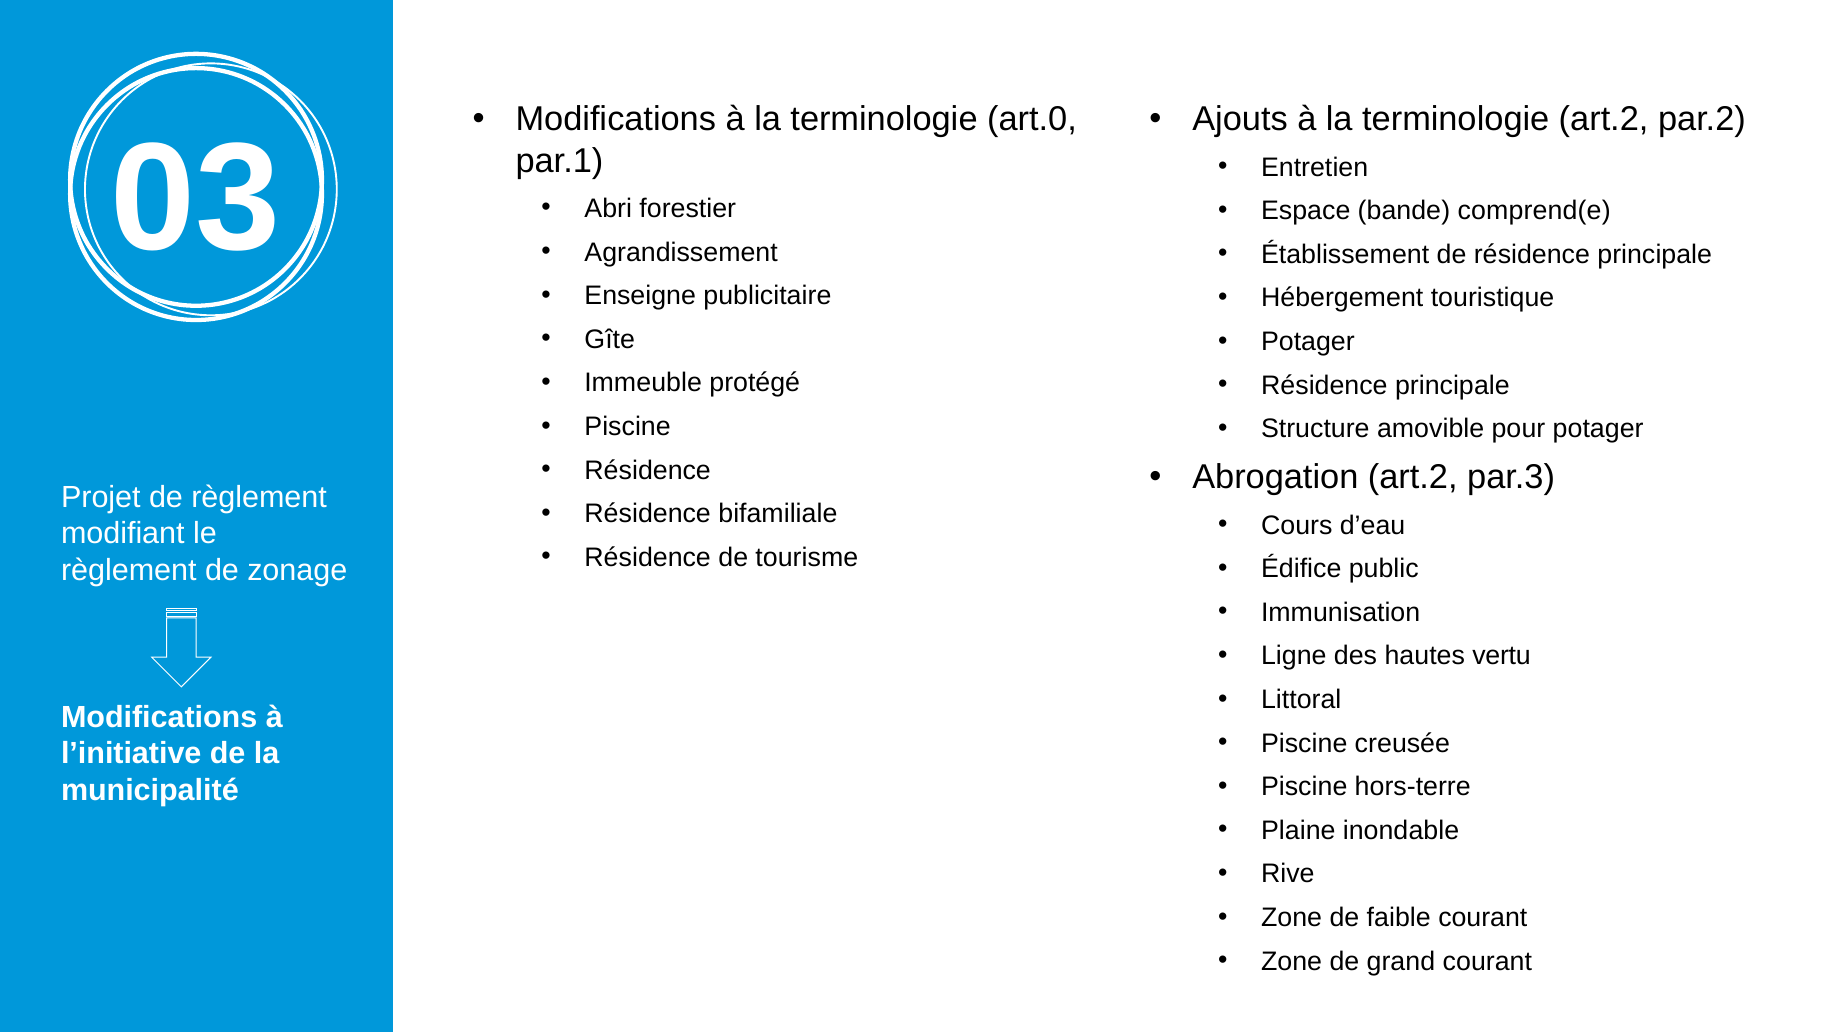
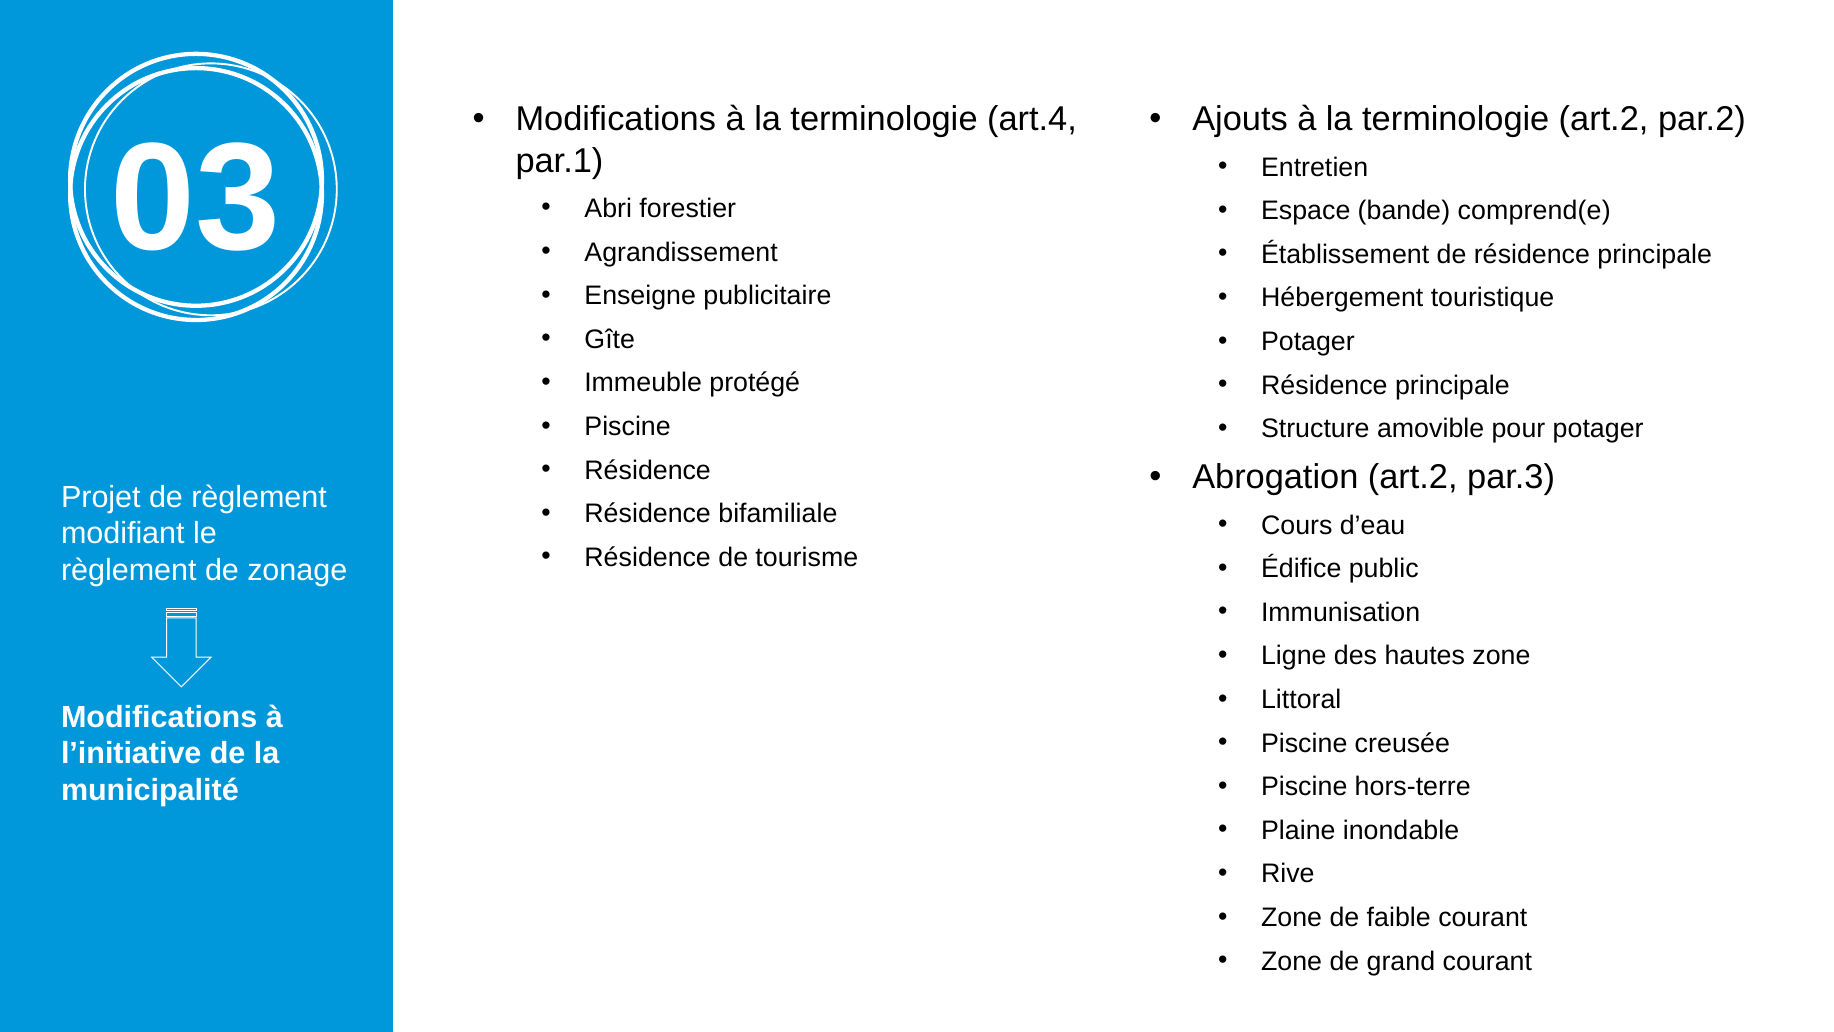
art.0: art.0 -> art.4 (1032, 120)
hautes vertu: vertu -> zone (1501, 656)
